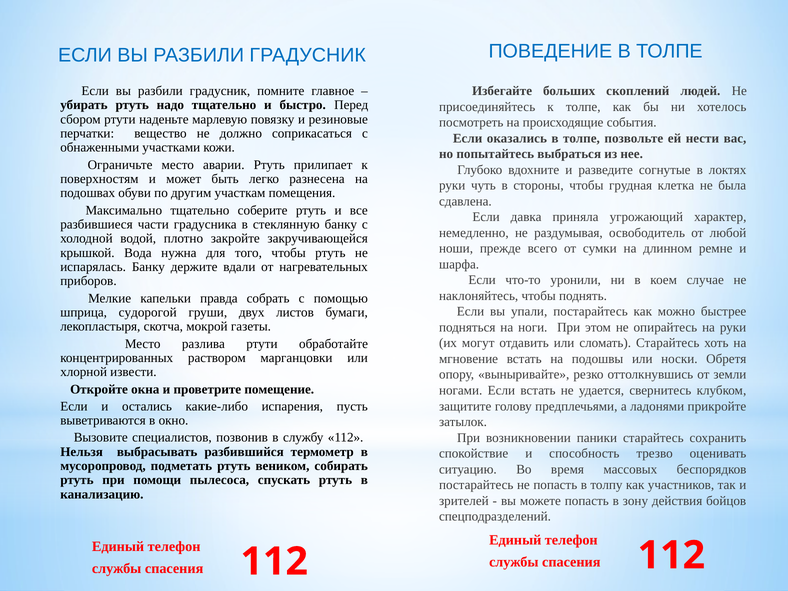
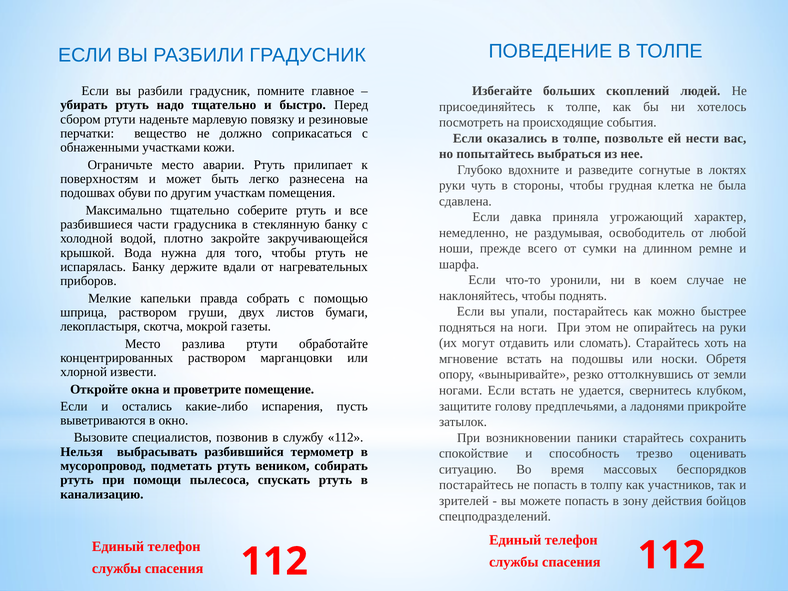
шприца судорогой: судорогой -> раствором (148, 312)
